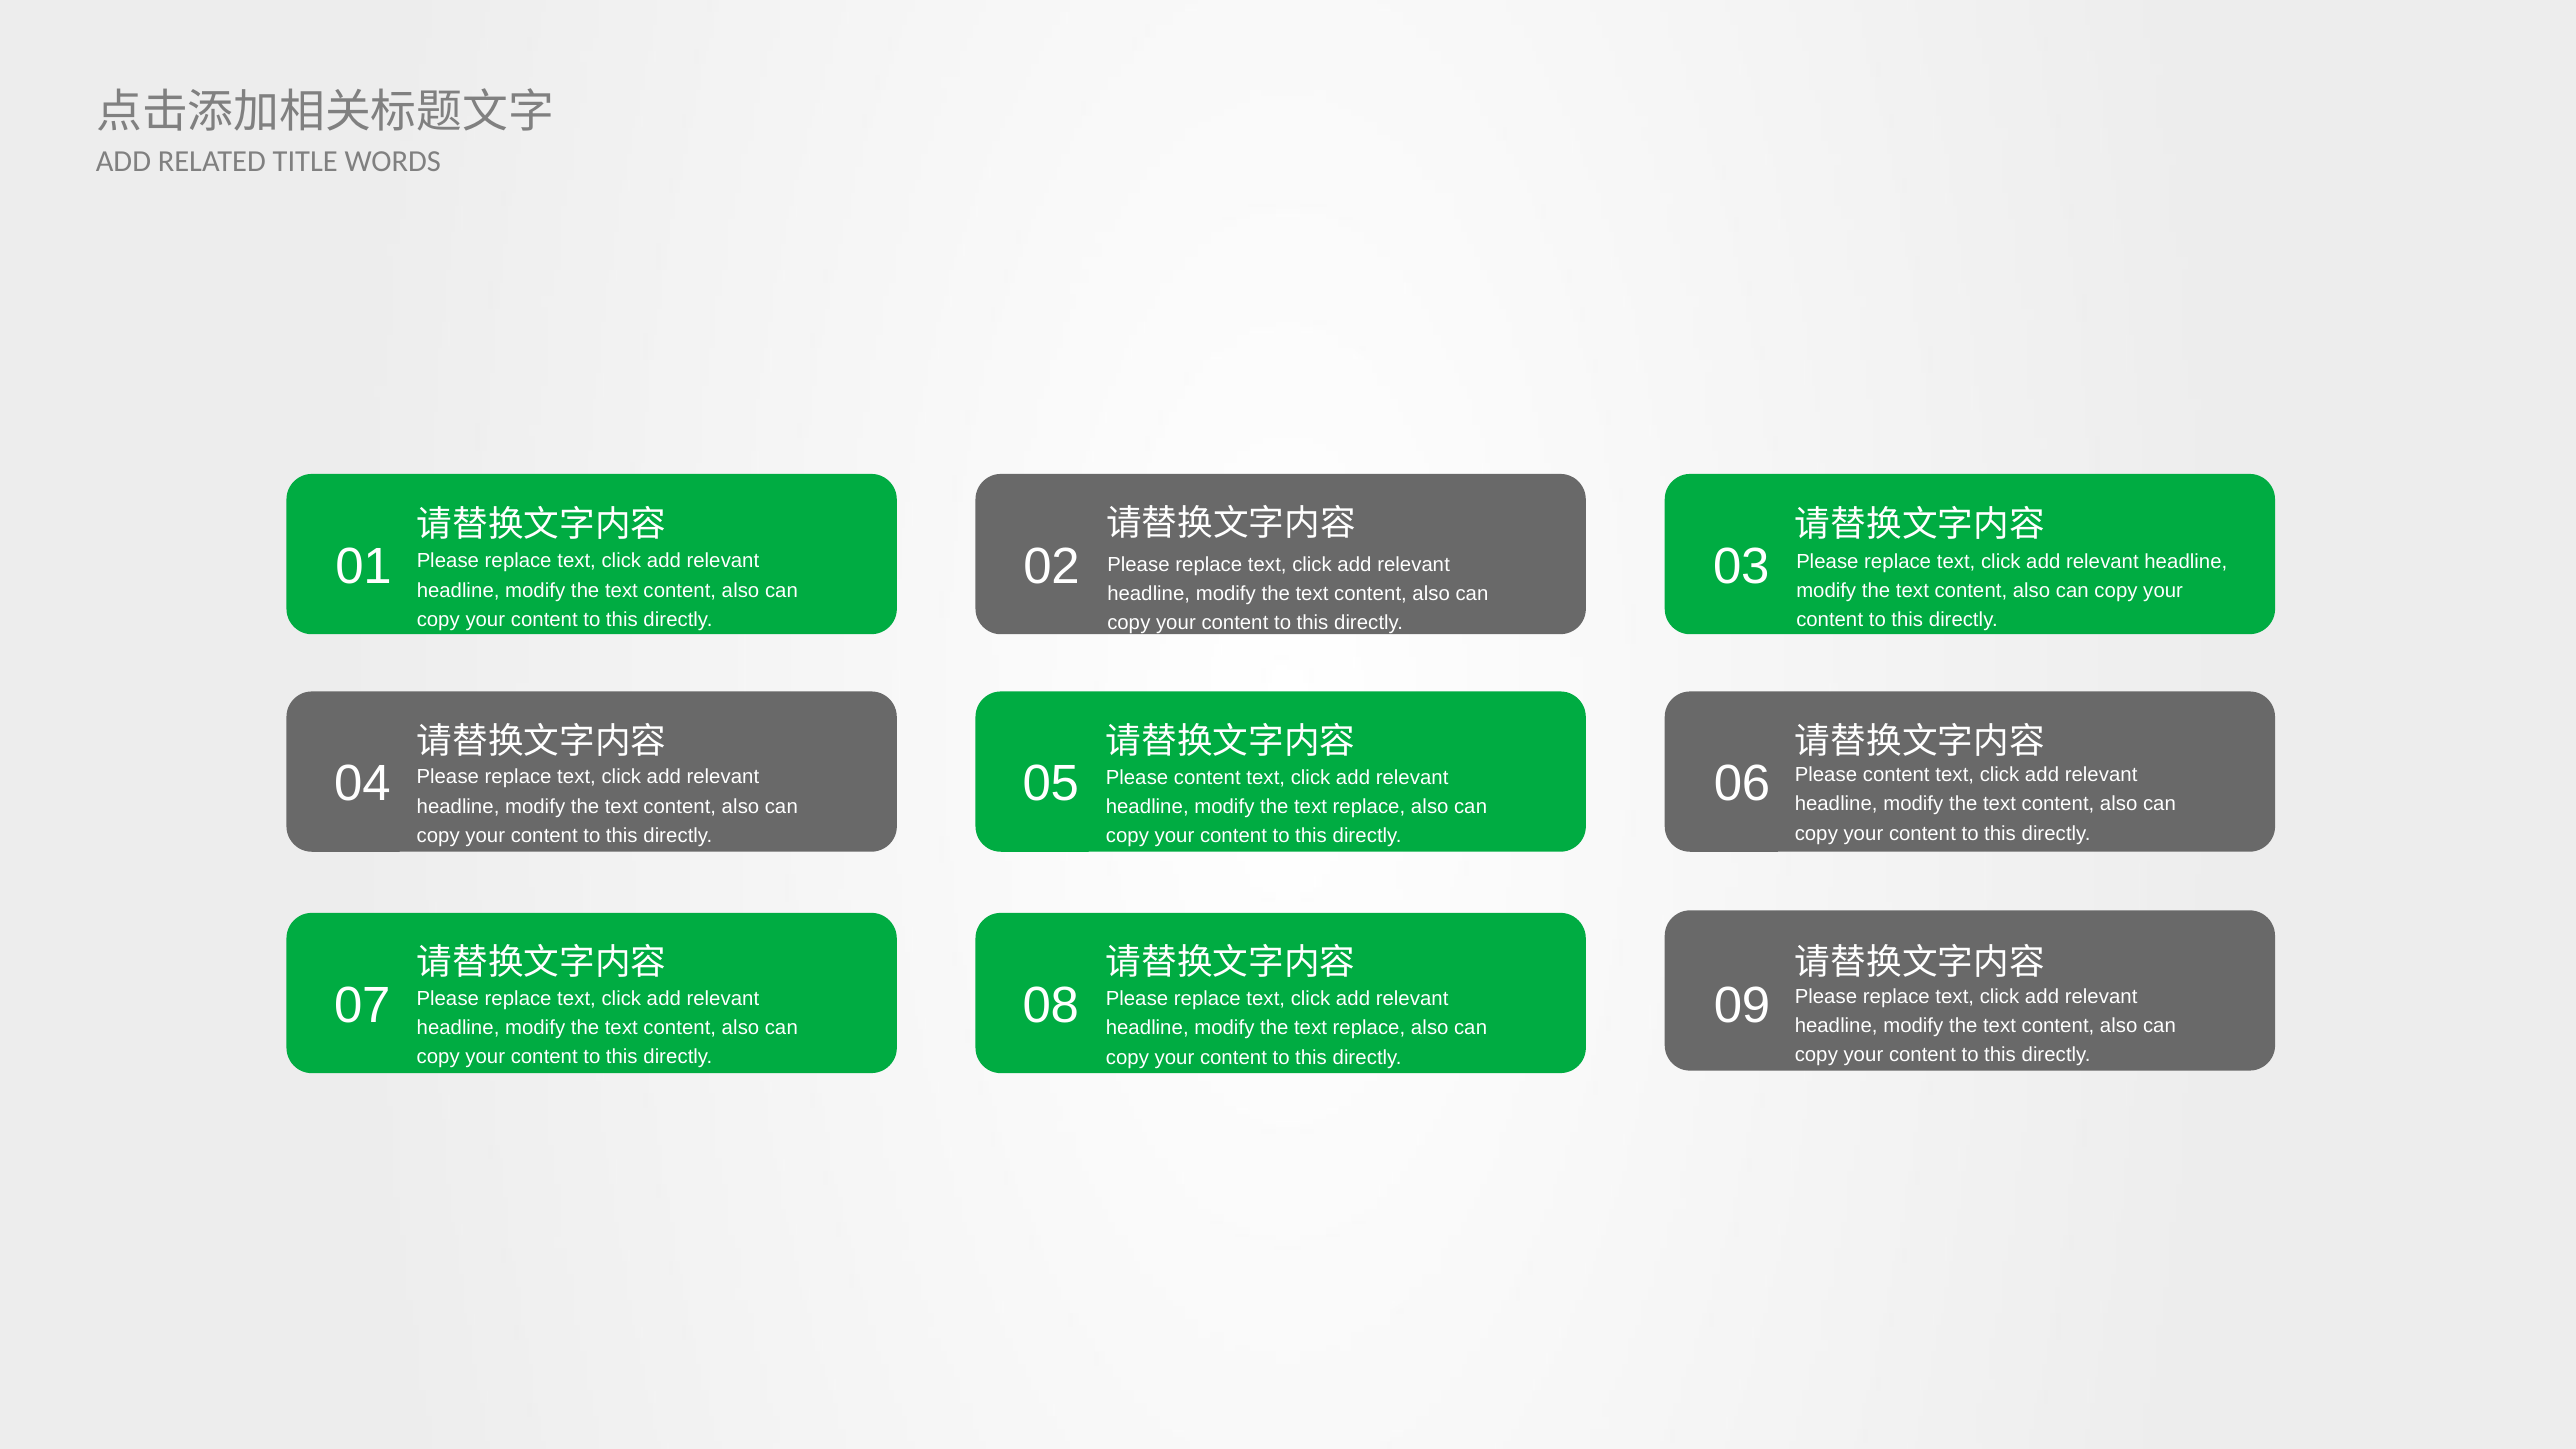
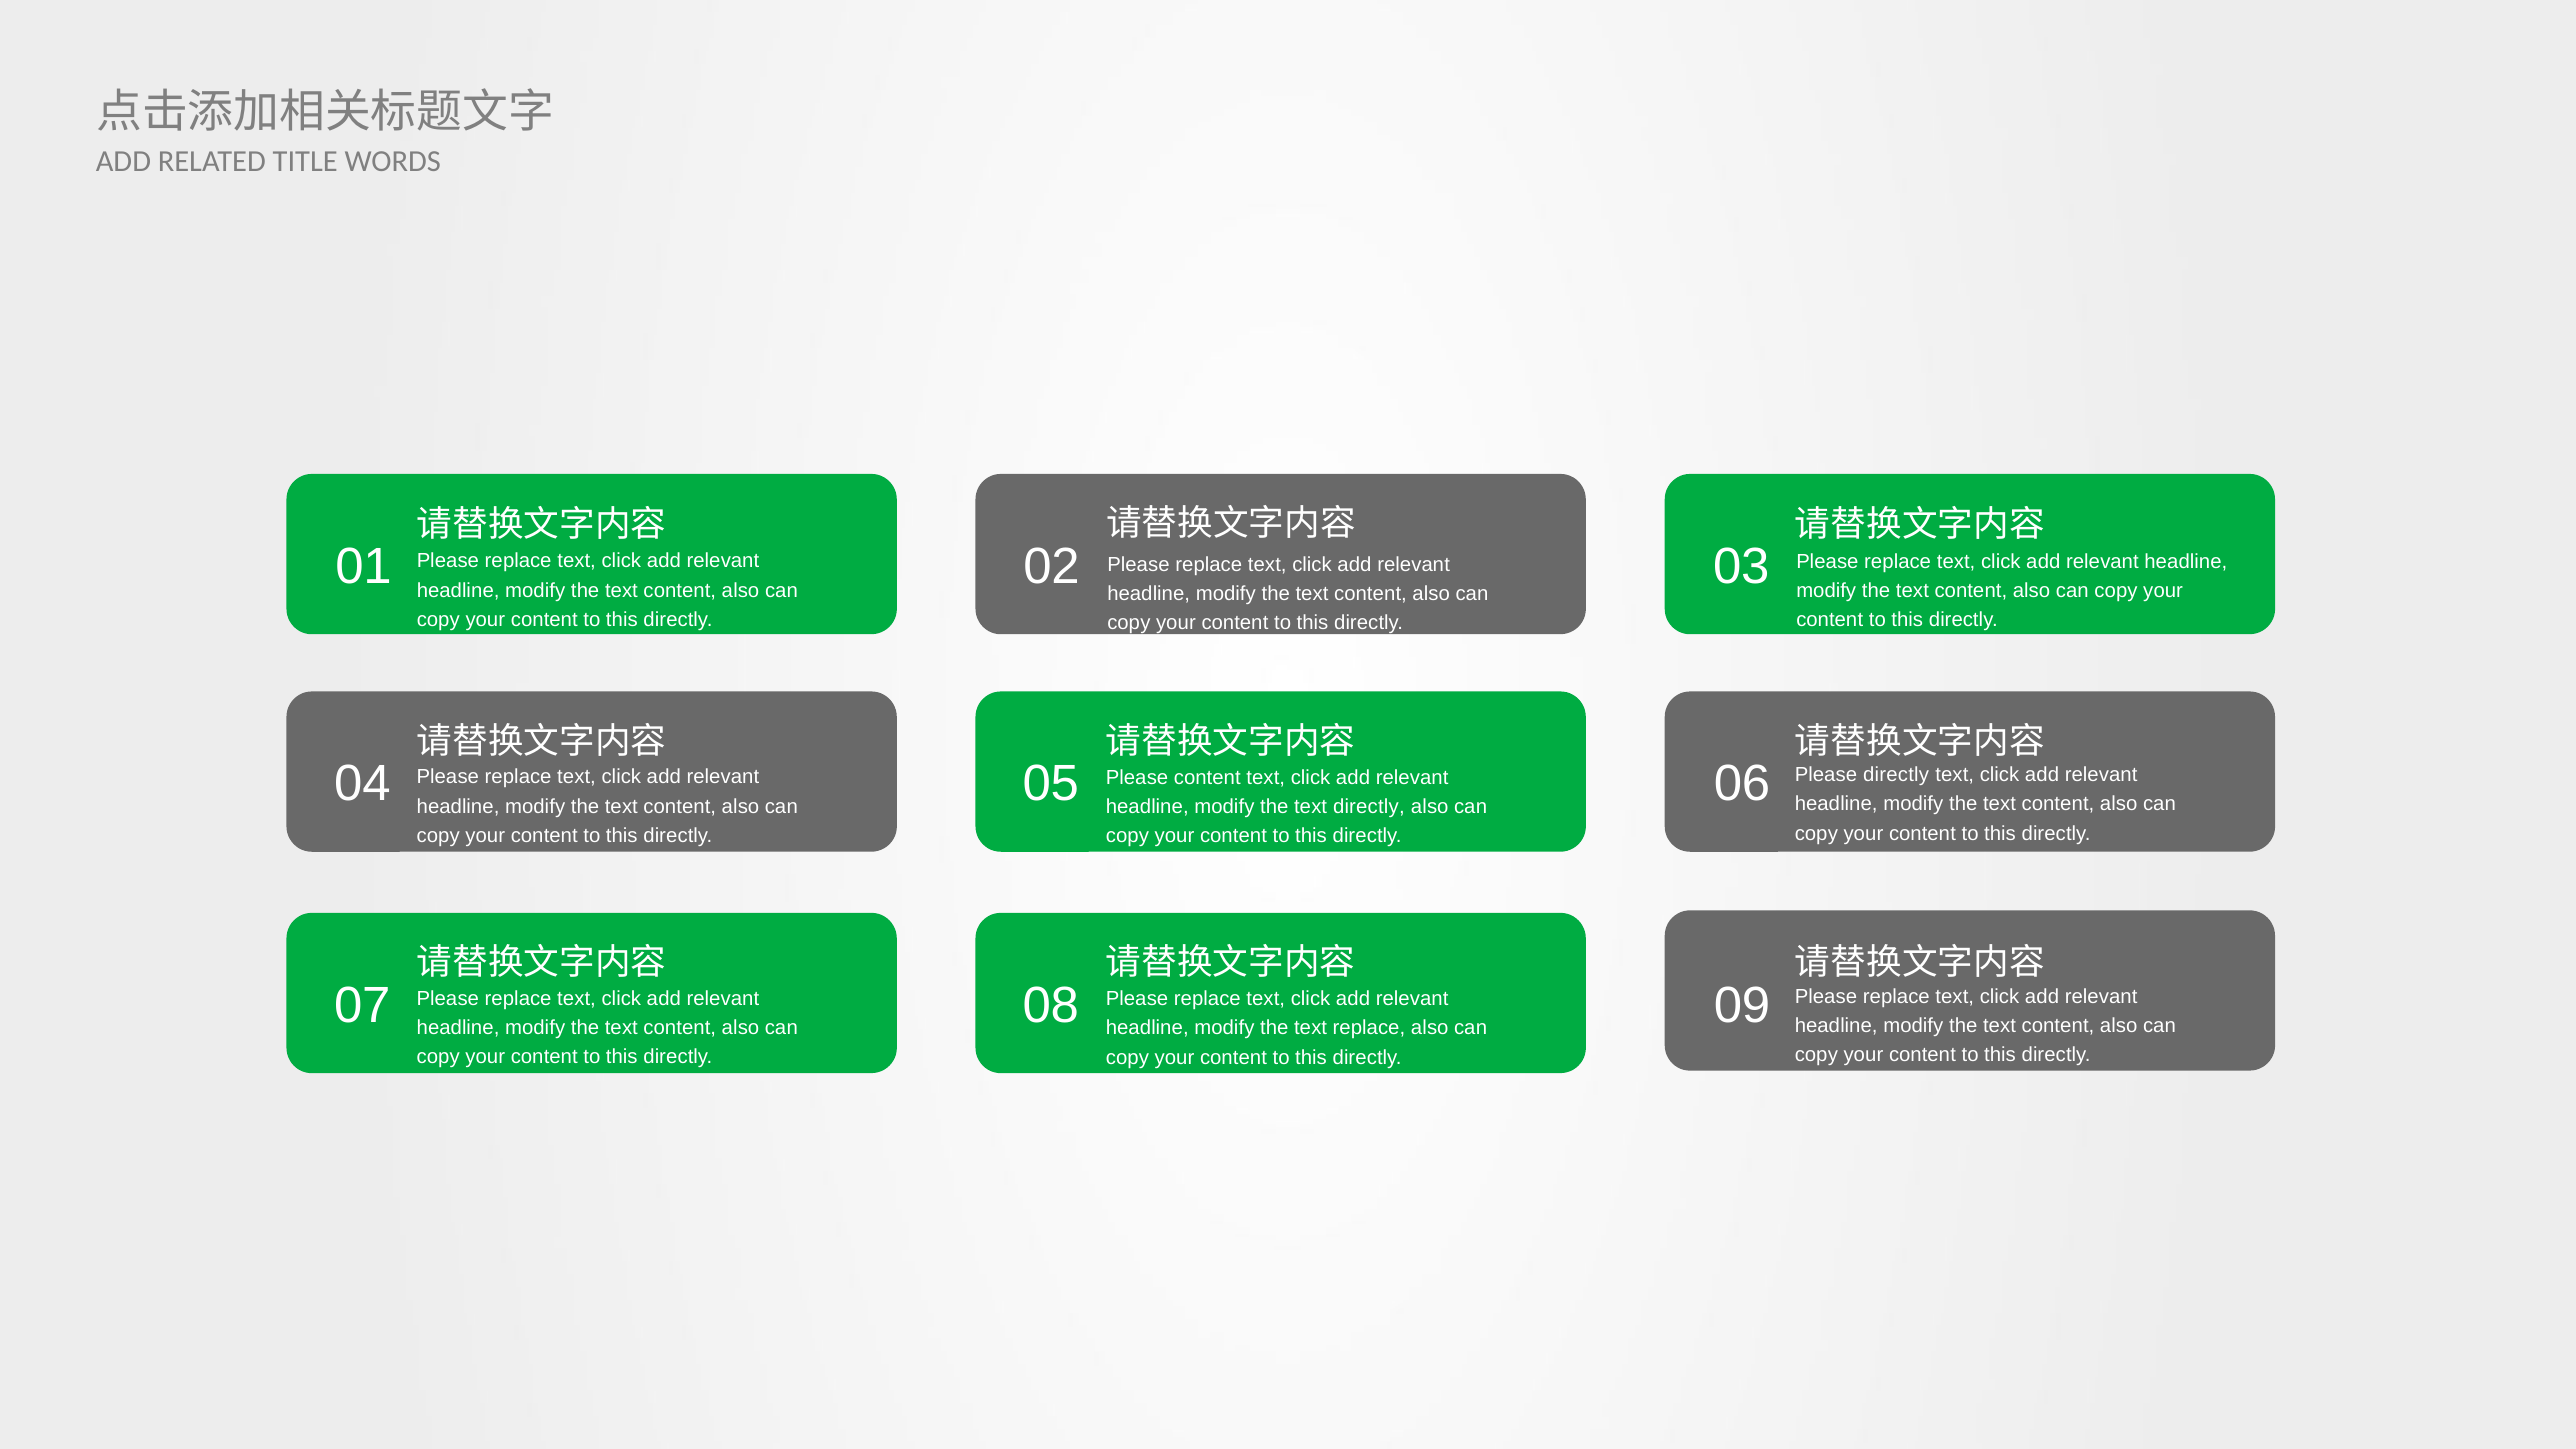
content: content -> directly (1896, 775)
replace: replace -> directly (1369, 807)
